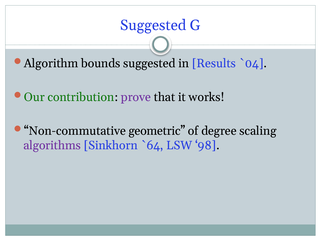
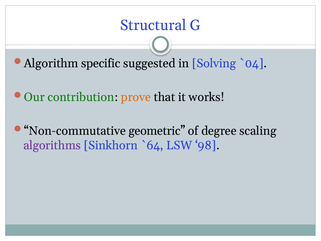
Suggested: Suggested -> Structural (153, 25)
bounds: bounds -> specific (101, 63)
Results: Results -> Solving (214, 63)
prove colour: purple -> orange (136, 97)
